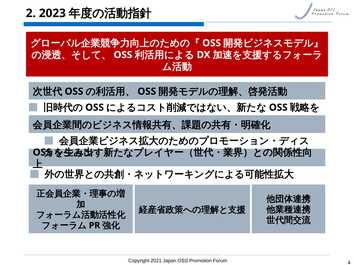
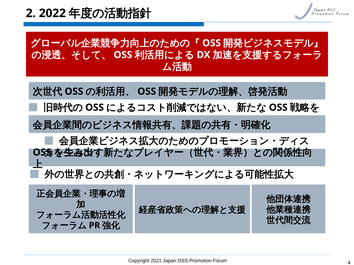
2023: 2023 -> 2022 (52, 13)
